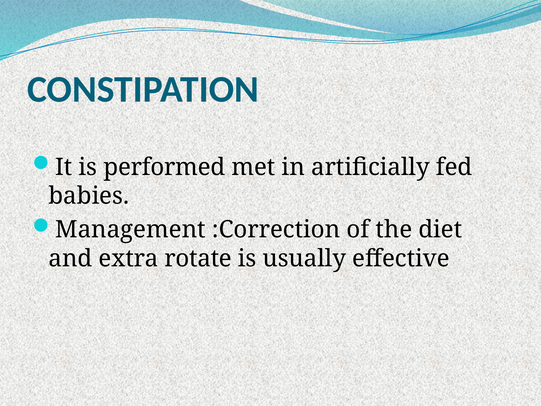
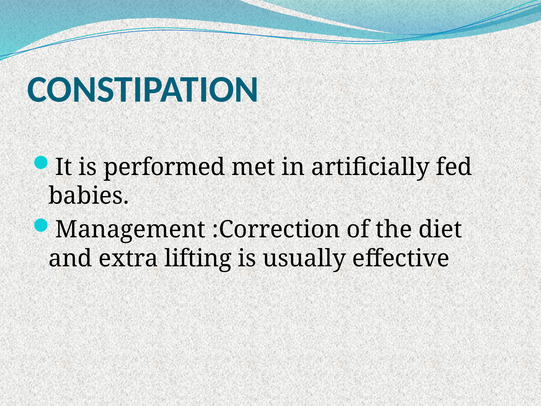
rotate: rotate -> lifting (198, 258)
